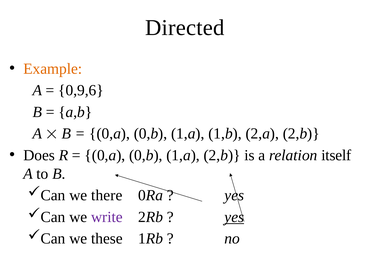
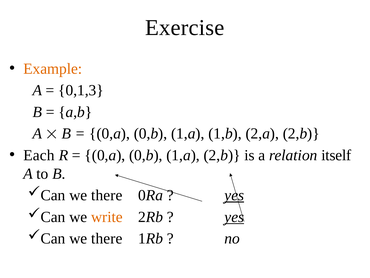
Directed: Directed -> Exercise (185, 28)
0,9,6: 0,9,6 -> 0,1,3 (81, 90)
Does: Does -> Each (39, 155)
yes underline: none -> present (234, 195)
write colour: purple -> orange (107, 217)
these: these -> there (107, 238)
